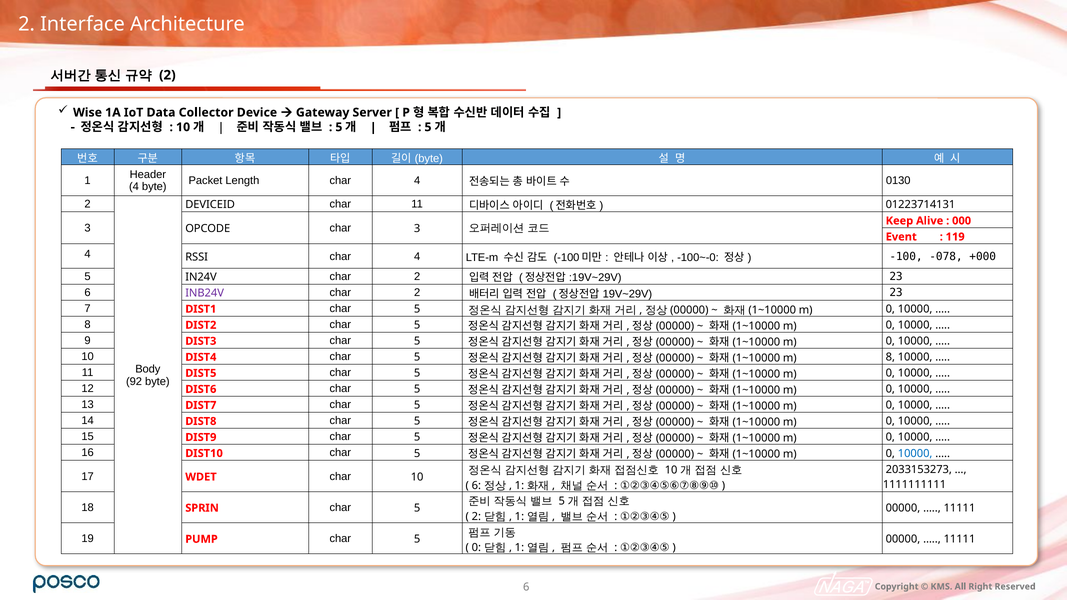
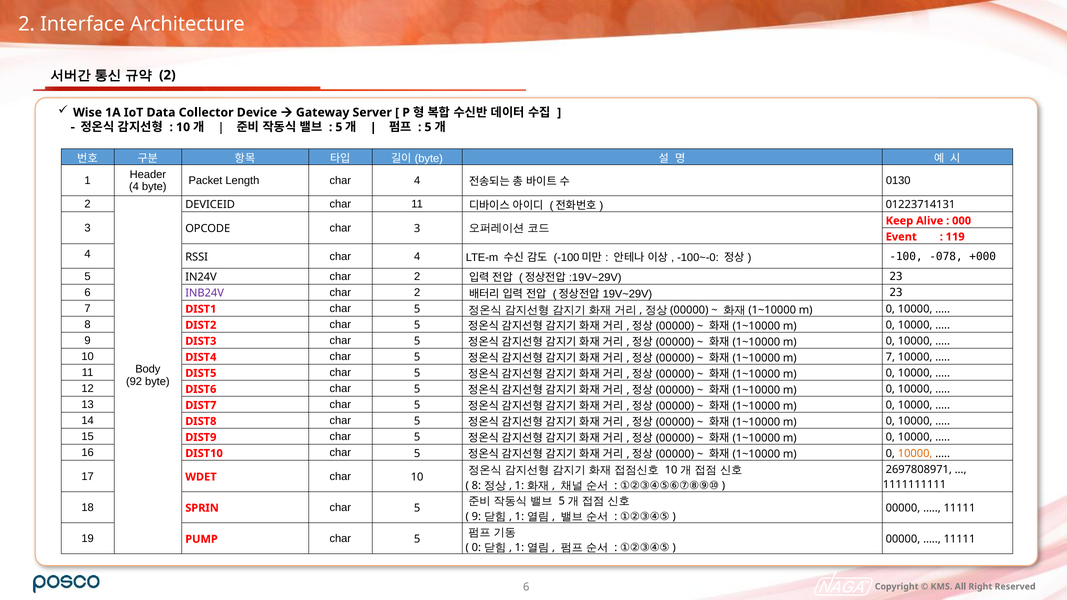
m 8: 8 -> 7 (890, 357)
10000 colour: blue -> orange (915, 453)
2033153273: 2033153273 -> 2697808971 (919, 470)
6: 6 -> 8 (476, 486)
2: 2 -> 9 (476, 517)
